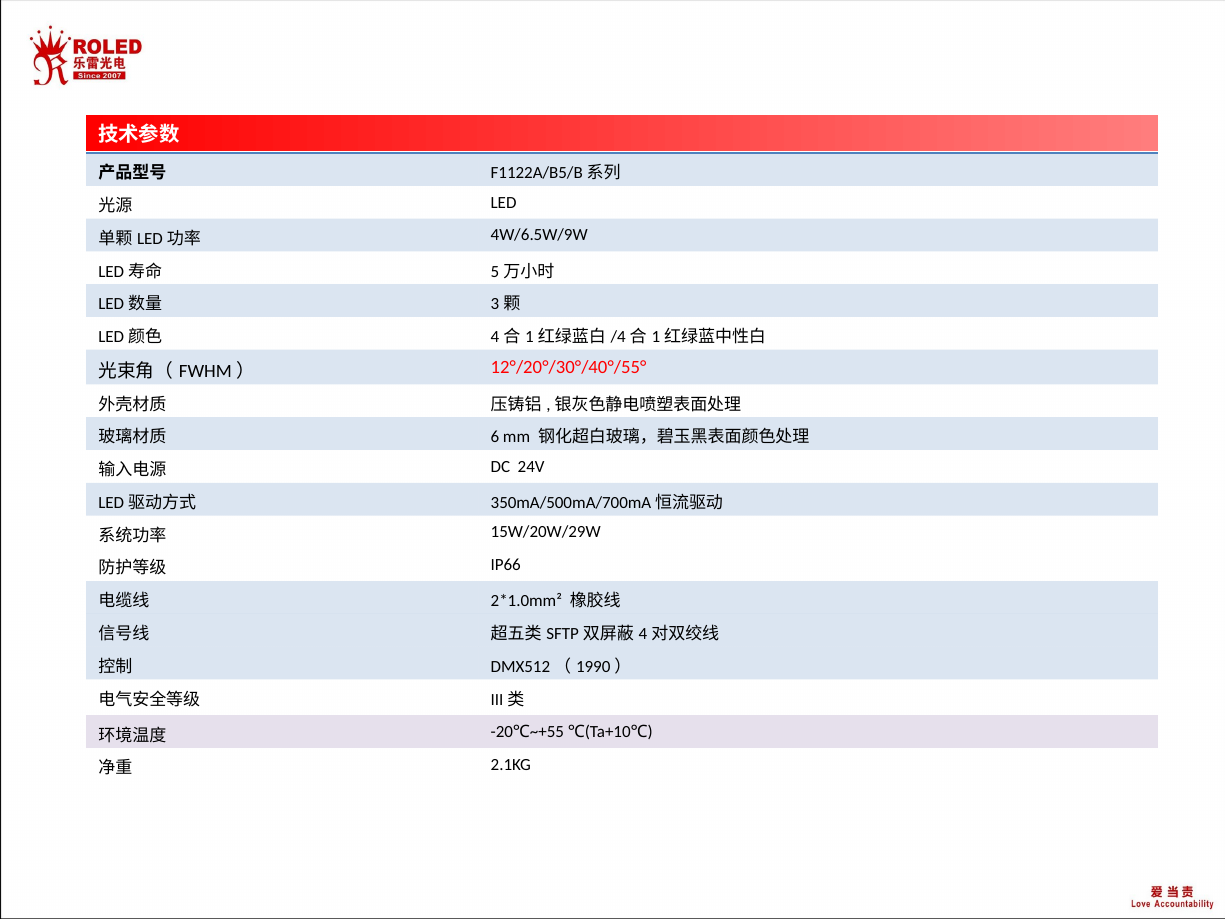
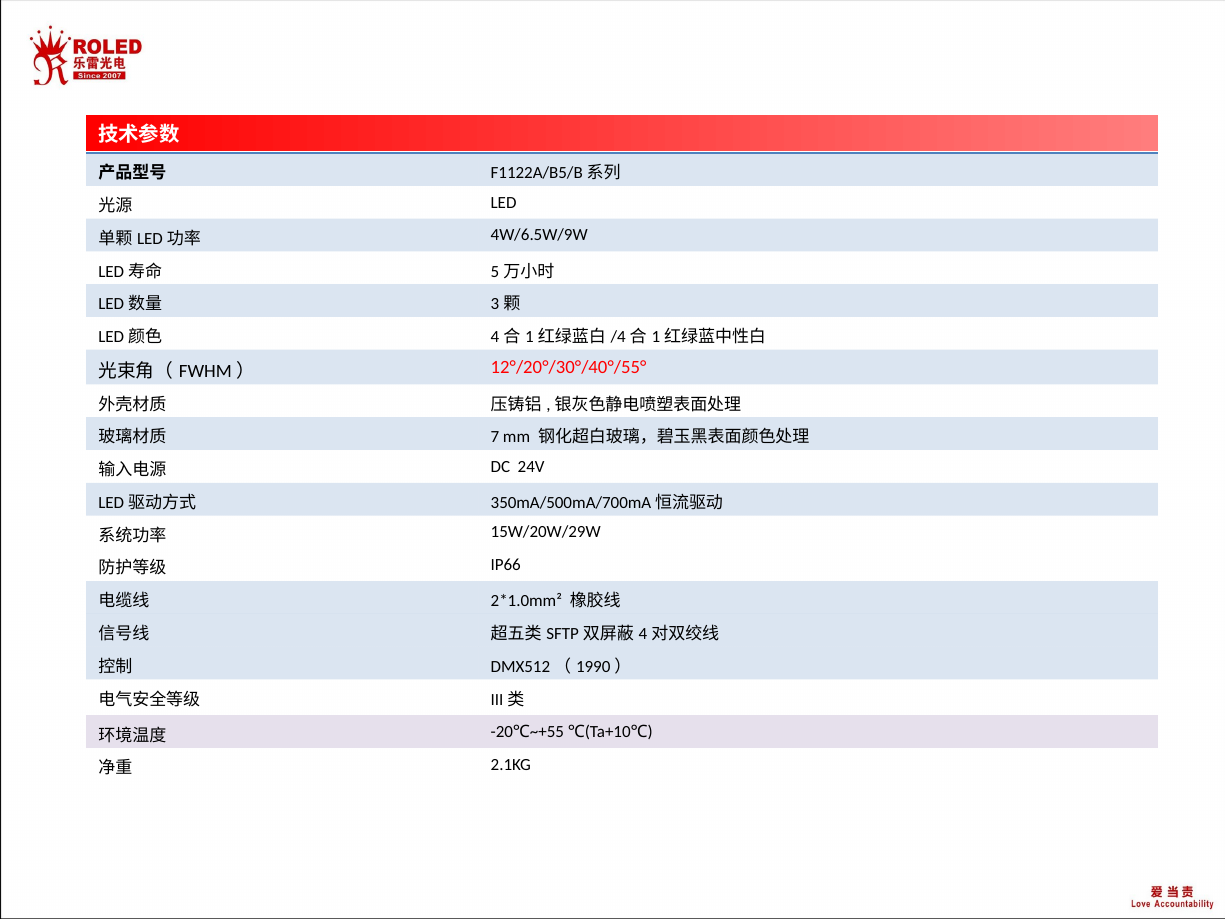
6: 6 -> 7 (495, 437)
